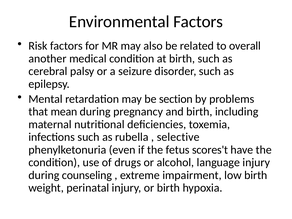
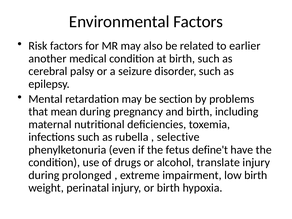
overall: overall -> earlier (245, 46)
scores't: scores't -> define't (210, 150)
language: language -> translate (218, 163)
counseling: counseling -> prolonged (87, 175)
